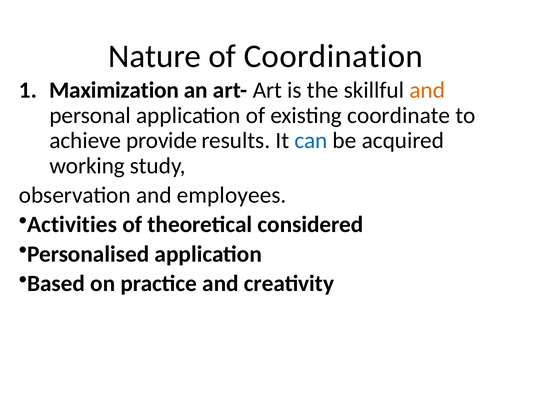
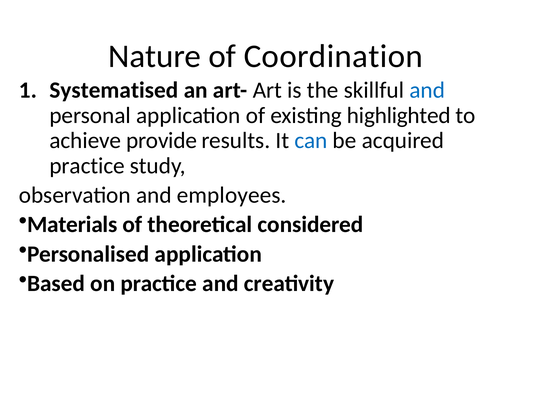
Maximization: Maximization -> Systematised (114, 90)
and colour: orange -> blue (427, 90)
coordinate: coordinate -> highlighted (399, 116)
working: working -> practice (87, 166)
Activities: Activities -> Materials (72, 225)
